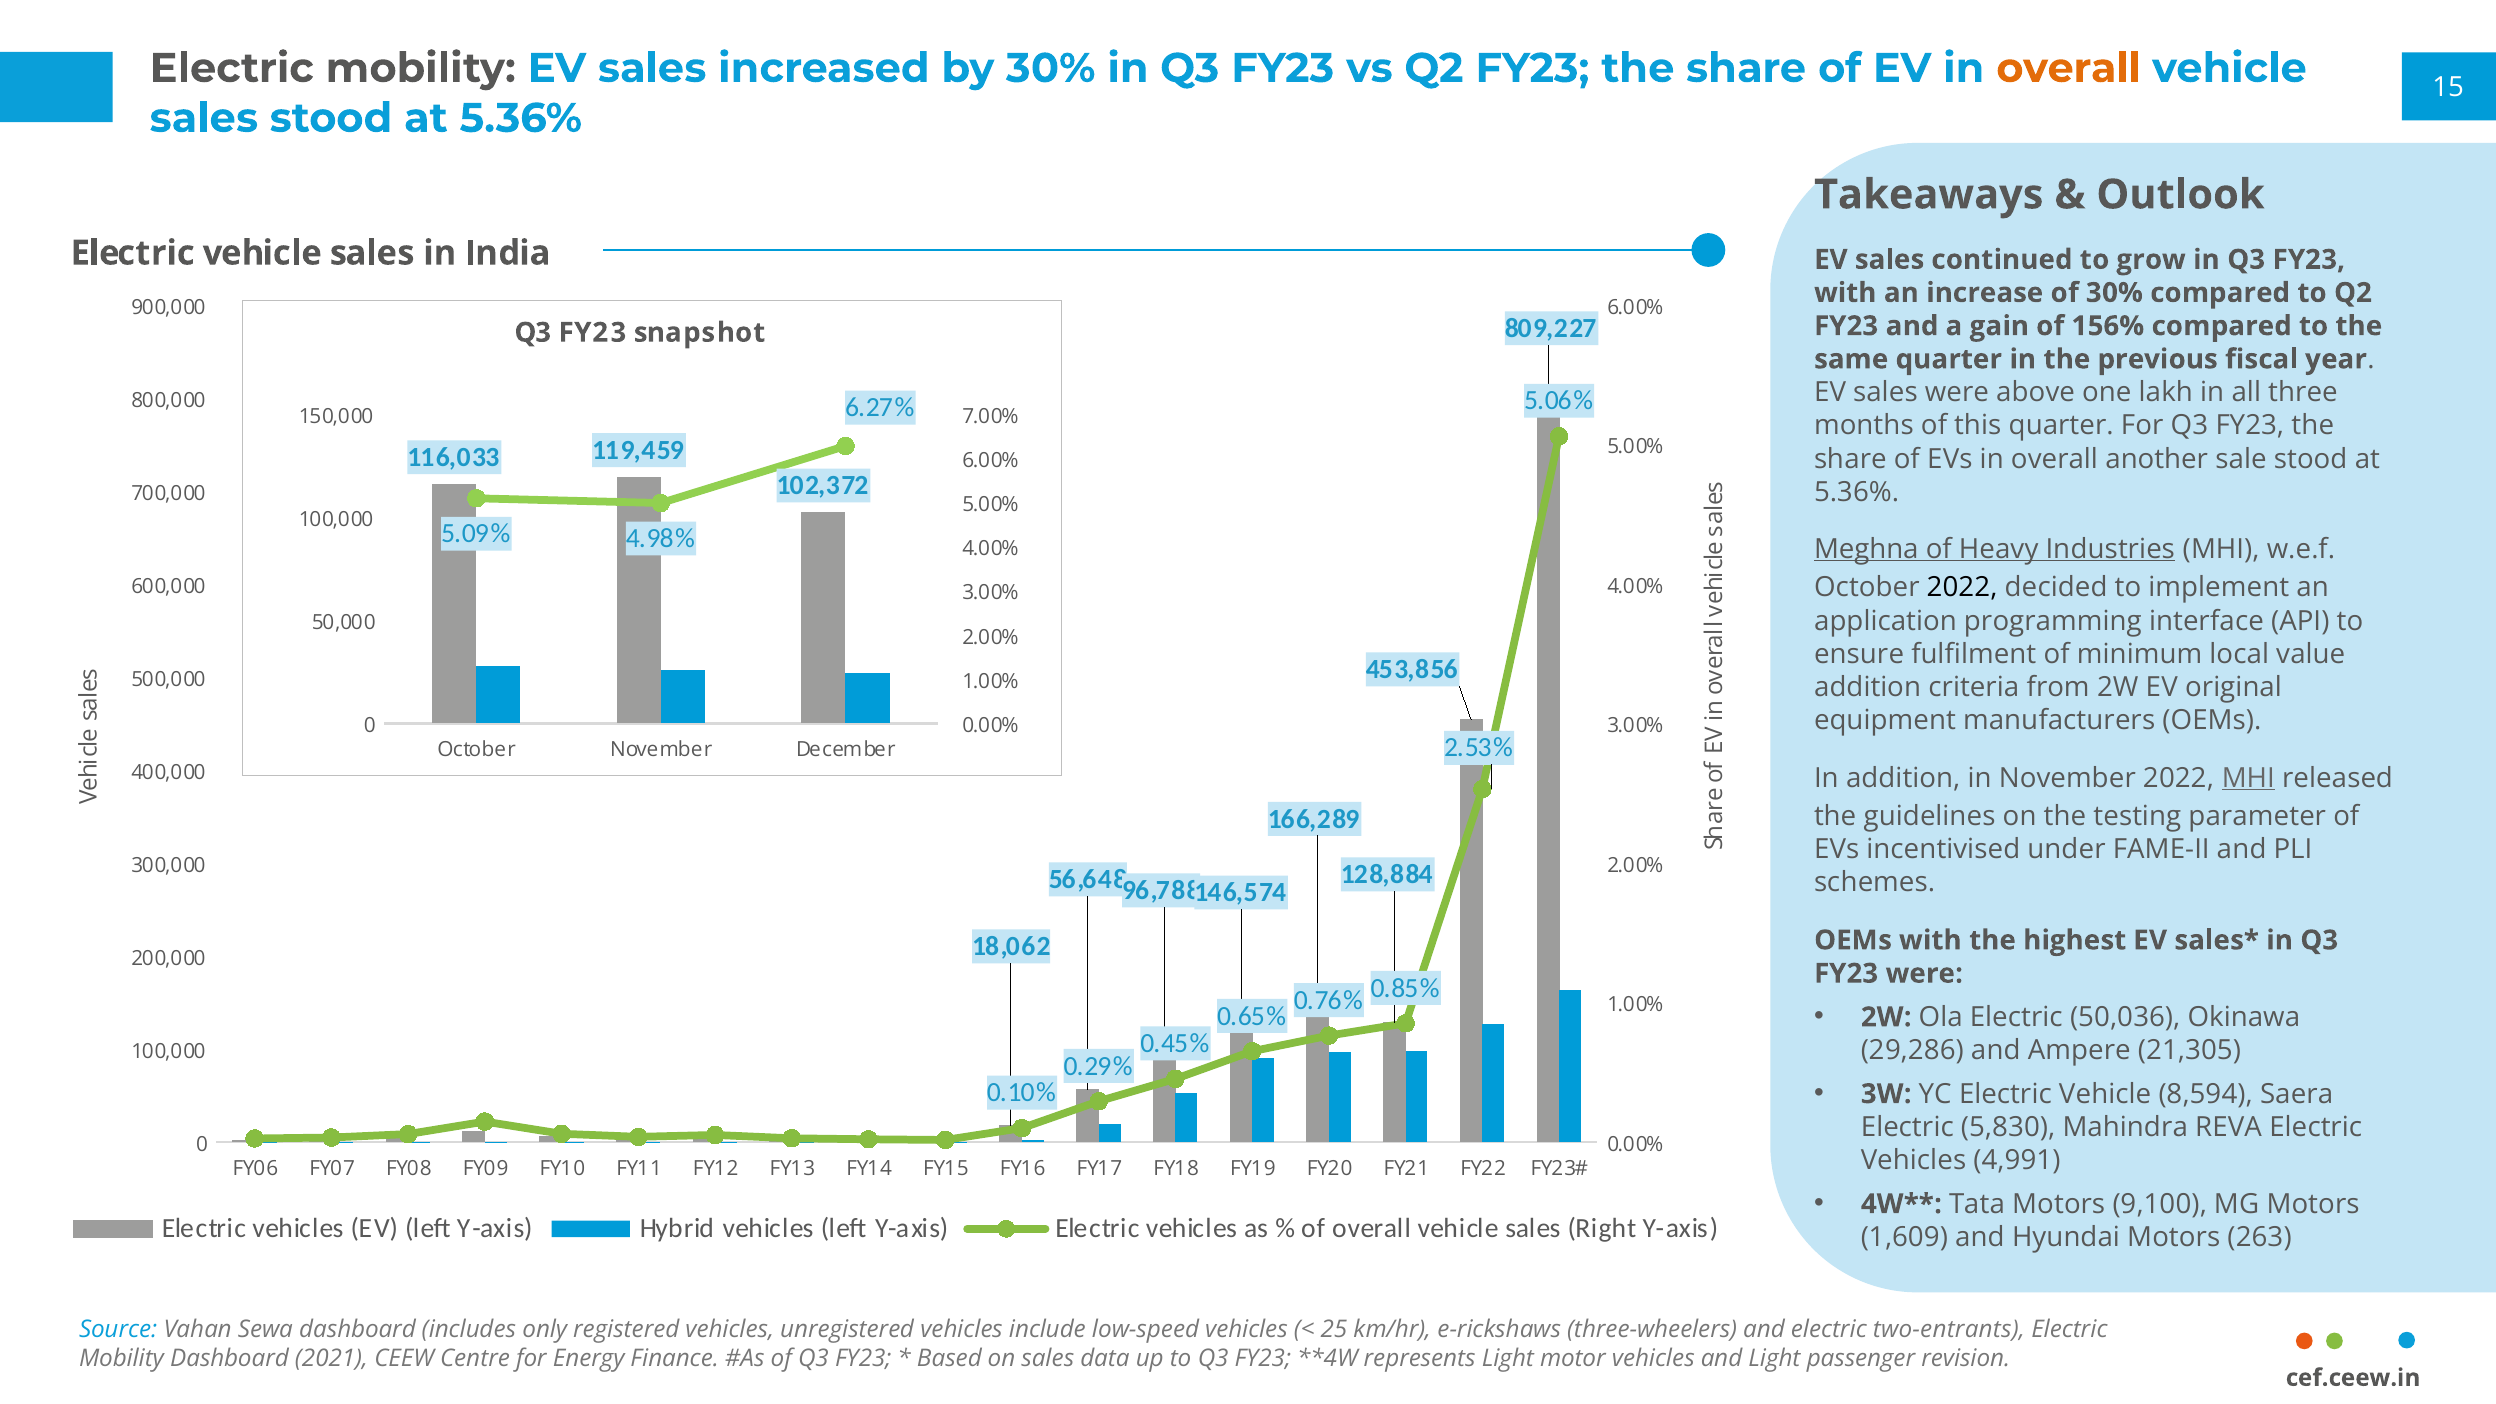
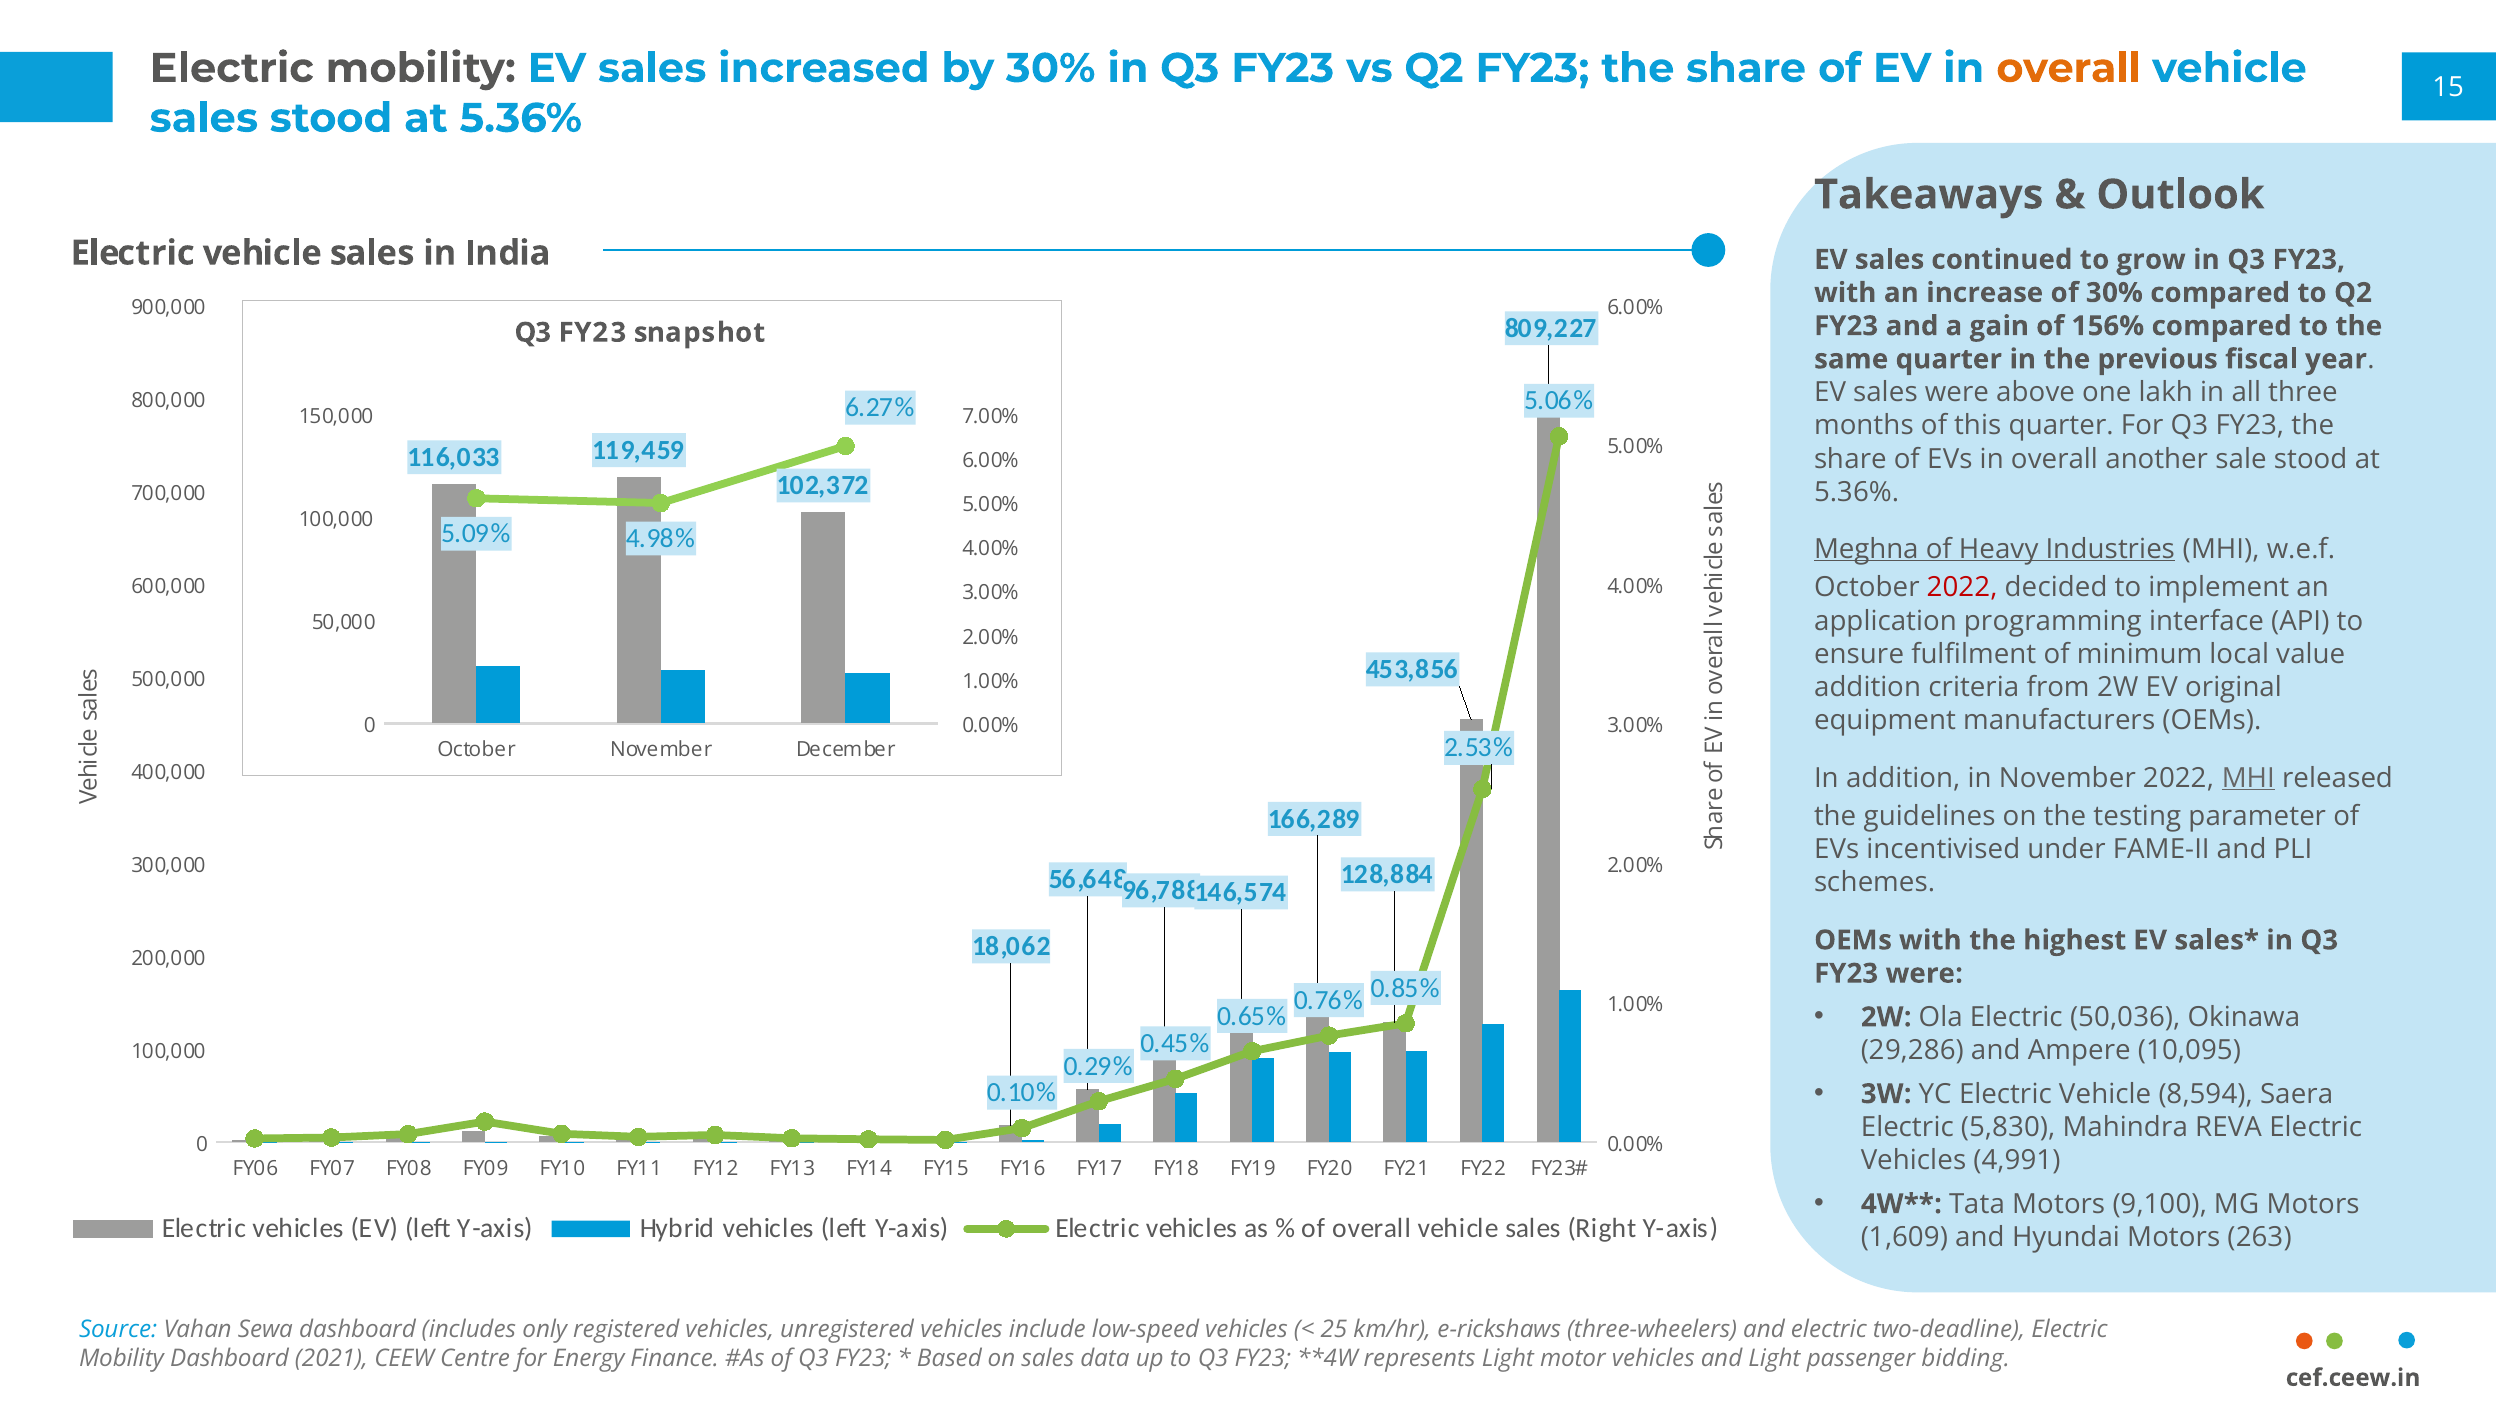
2022 colour: black -> red (1962, 588)
21,305: 21,305 -> 10,095 (2189, 1050)
two-entrants: two-entrants -> two-deadline (1949, 1330)
revision: revision -> bidding (1966, 1359)
